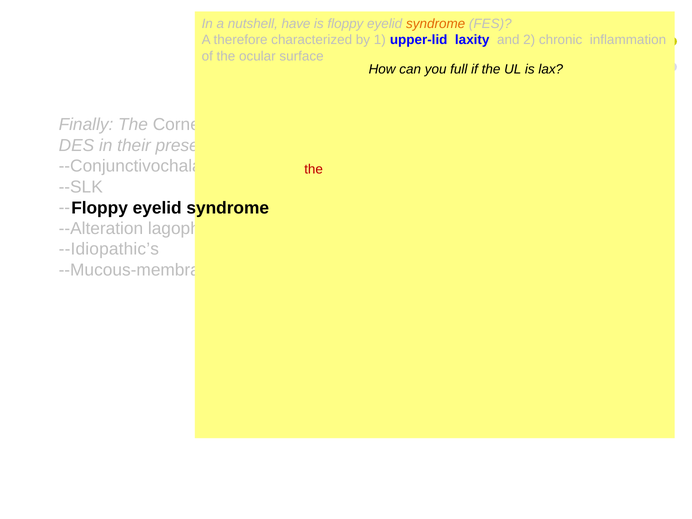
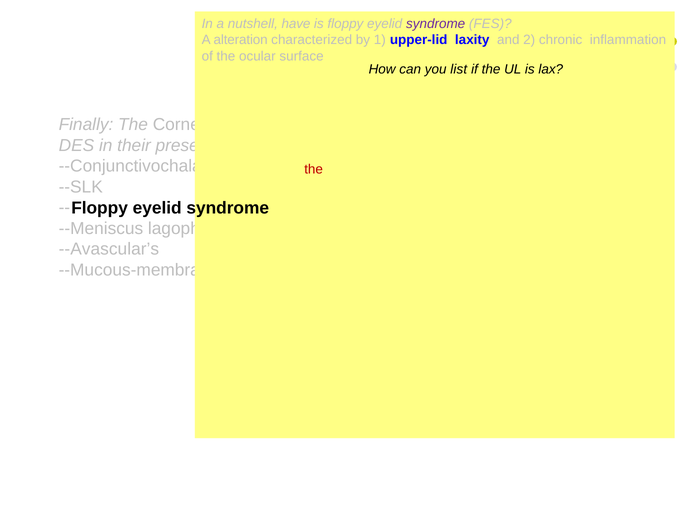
syndrome colour: orange -> purple (436, 24)
therefore: therefore -> alteration (241, 40)
full: full -> list (459, 69)
--Alteration: --Alteration -> --Meniscus (101, 228)
--Idiopathic’s: --Idiopathic’s -> --Avascular’s (109, 249)
